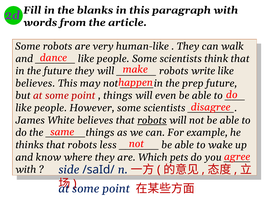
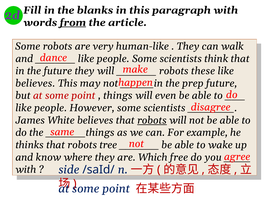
from underline: none -> present (73, 23)
write: write -> these (203, 71)
less: less -> tree (108, 145)
pets: pets -> free (179, 158)
